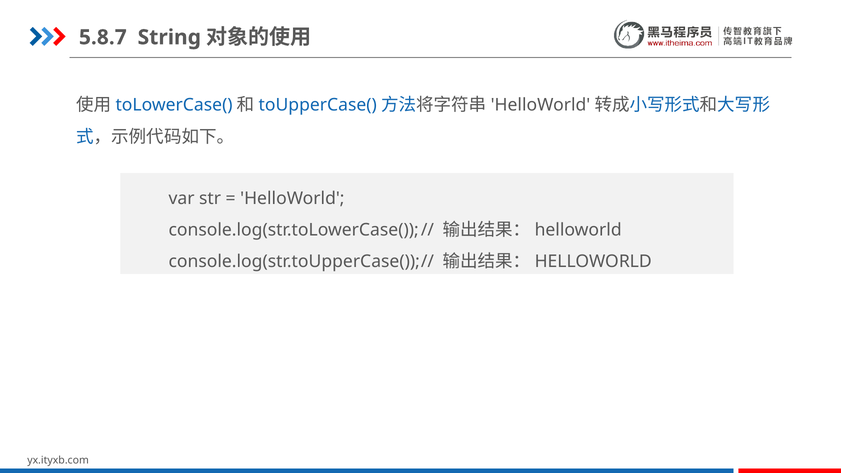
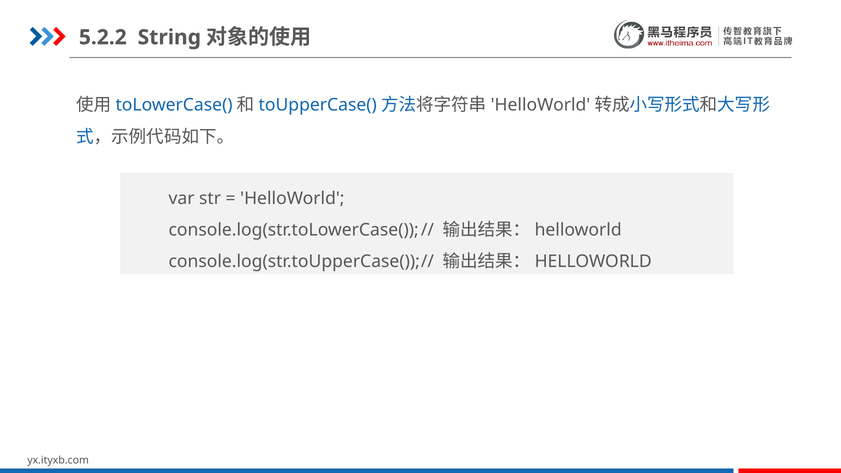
5.8.7: 5.8.7 -> 5.2.2 (103, 37)
